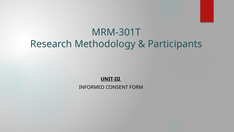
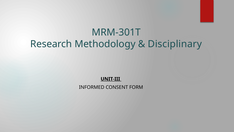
Participants: Participants -> Disciplinary (175, 44)
